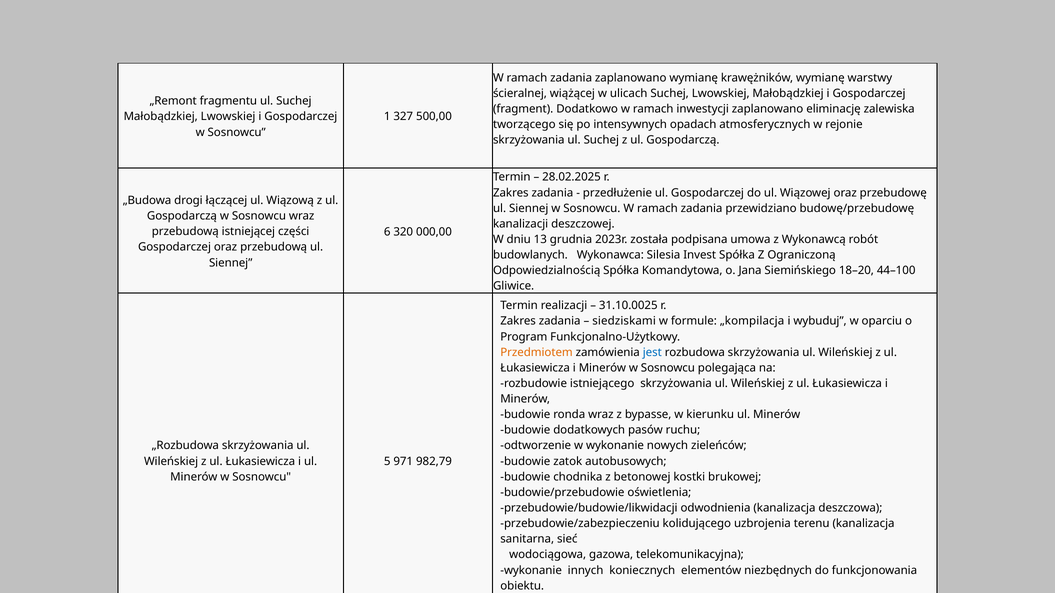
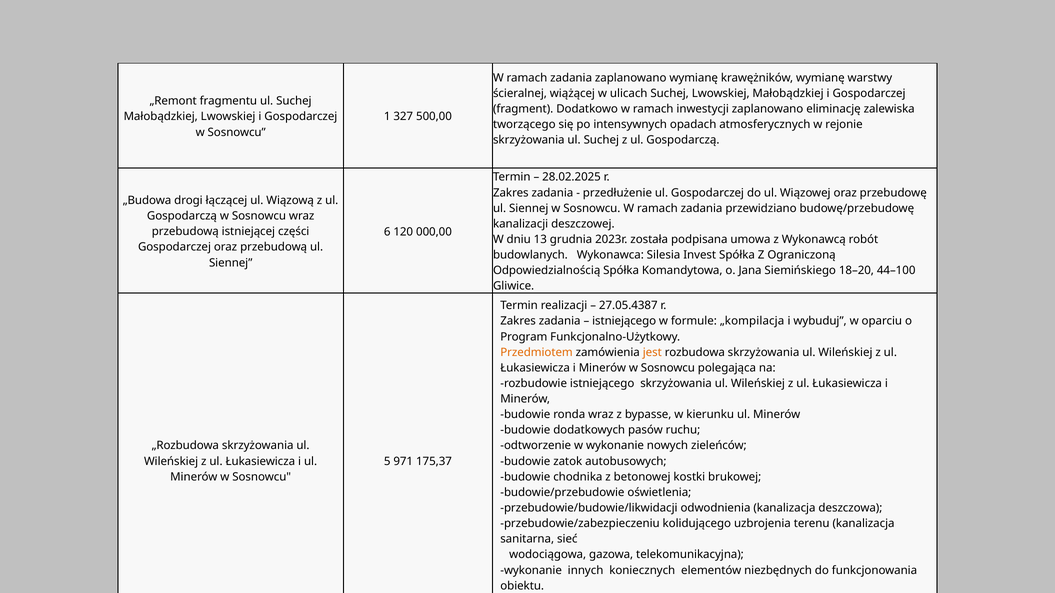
320: 320 -> 120 (403, 232)
31.10.0025: 31.10.0025 -> 27.05.4387 (628, 306)
siedziskami: siedziskami -> istniejącego (624, 321)
jest colour: blue -> orange (652, 353)
982,79: 982,79 -> 175,37 (434, 462)
